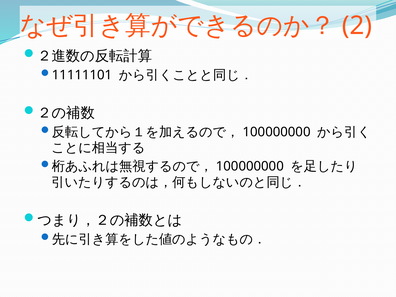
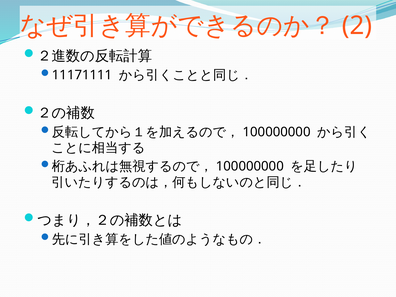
11111101: 11111101 -> 11171111 (82, 75)
